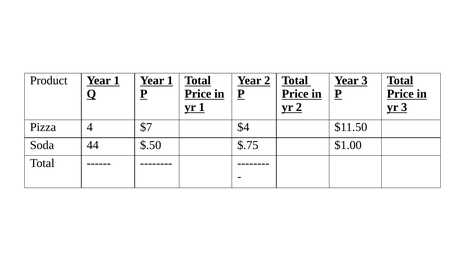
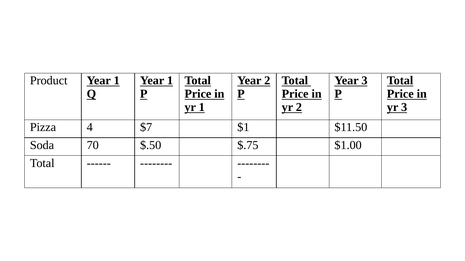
$4: $4 -> $1 (243, 127)
44: 44 -> 70 (93, 145)
